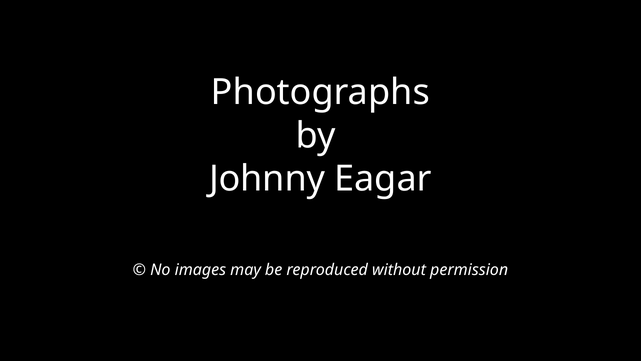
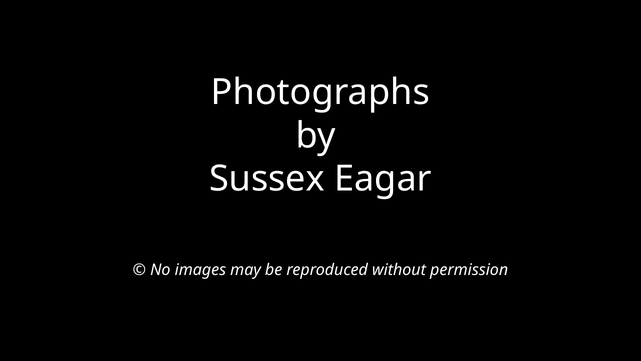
Johnny: Johnny -> Sussex (267, 179)
